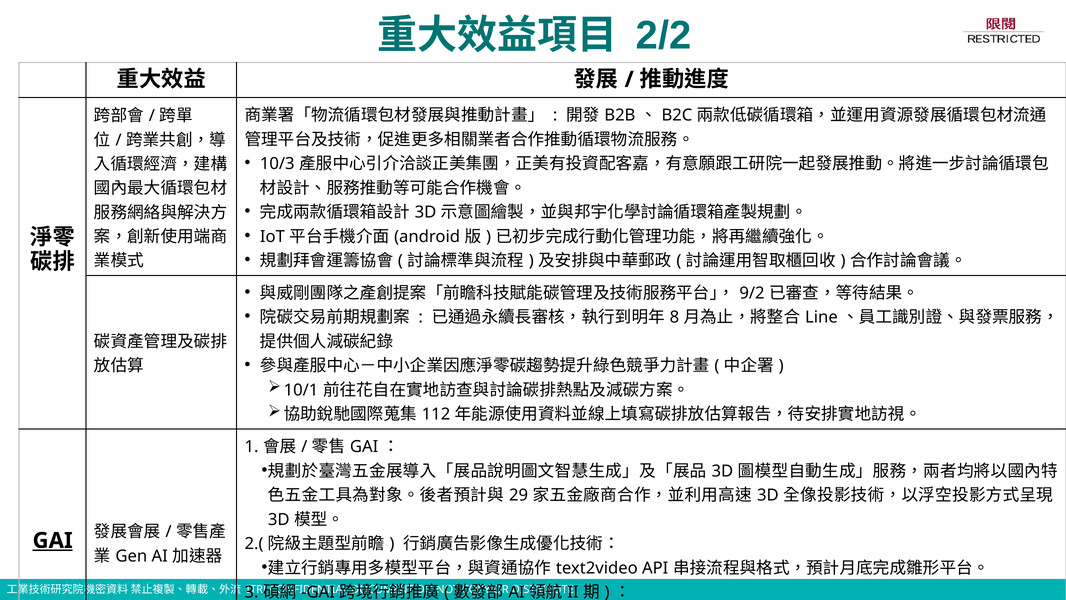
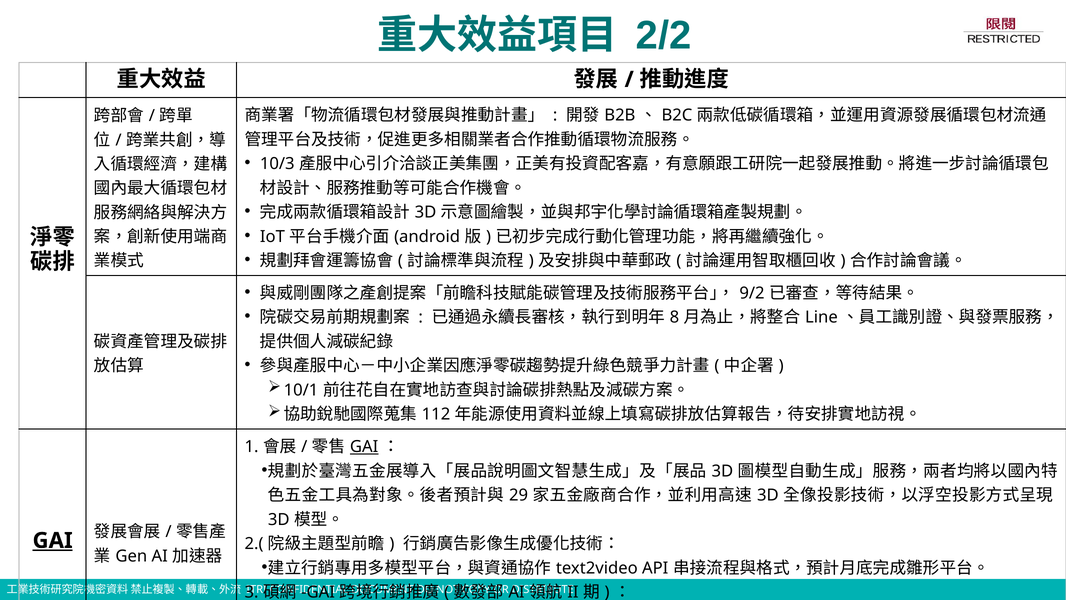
GAI underline: none -> present (364, 446)
